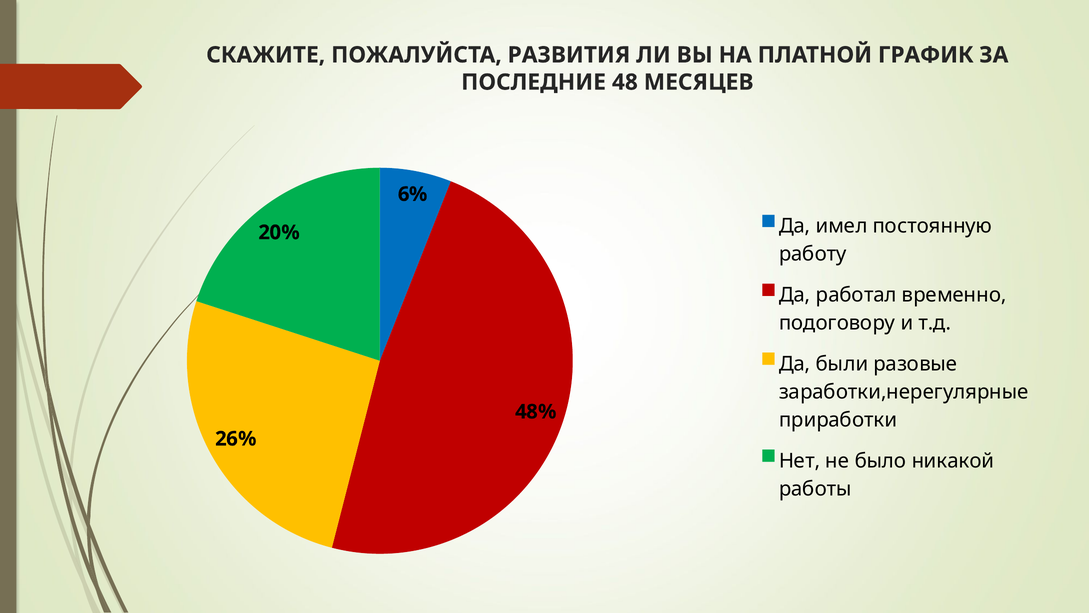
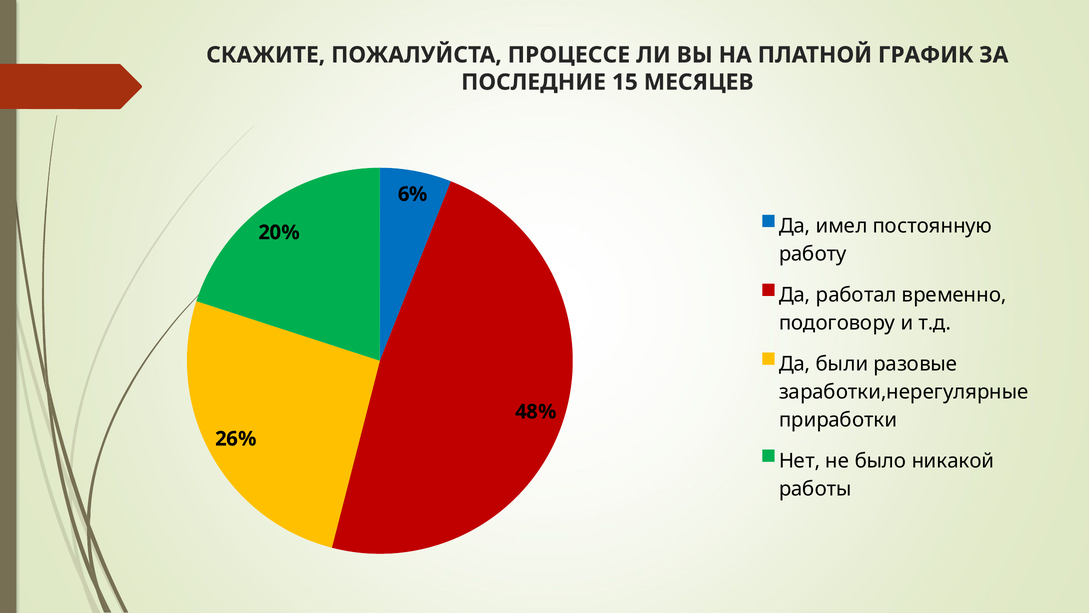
РАЗВИТИЯ: РАЗВИТИЯ -> ПРОЦЕССЕ (569, 55)
48: 48 -> 15 (625, 82)
